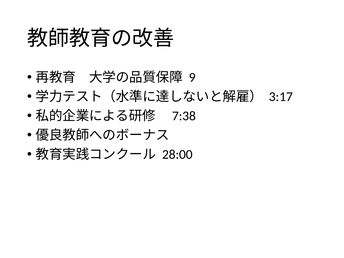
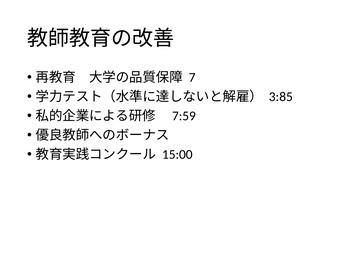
9: 9 -> 7 (192, 78)
3:17: 3:17 -> 3:85 (281, 97)
7:38: 7:38 -> 7:59 (184, 116)
28:00: 28:00 -> 15:00 (177, 154)
